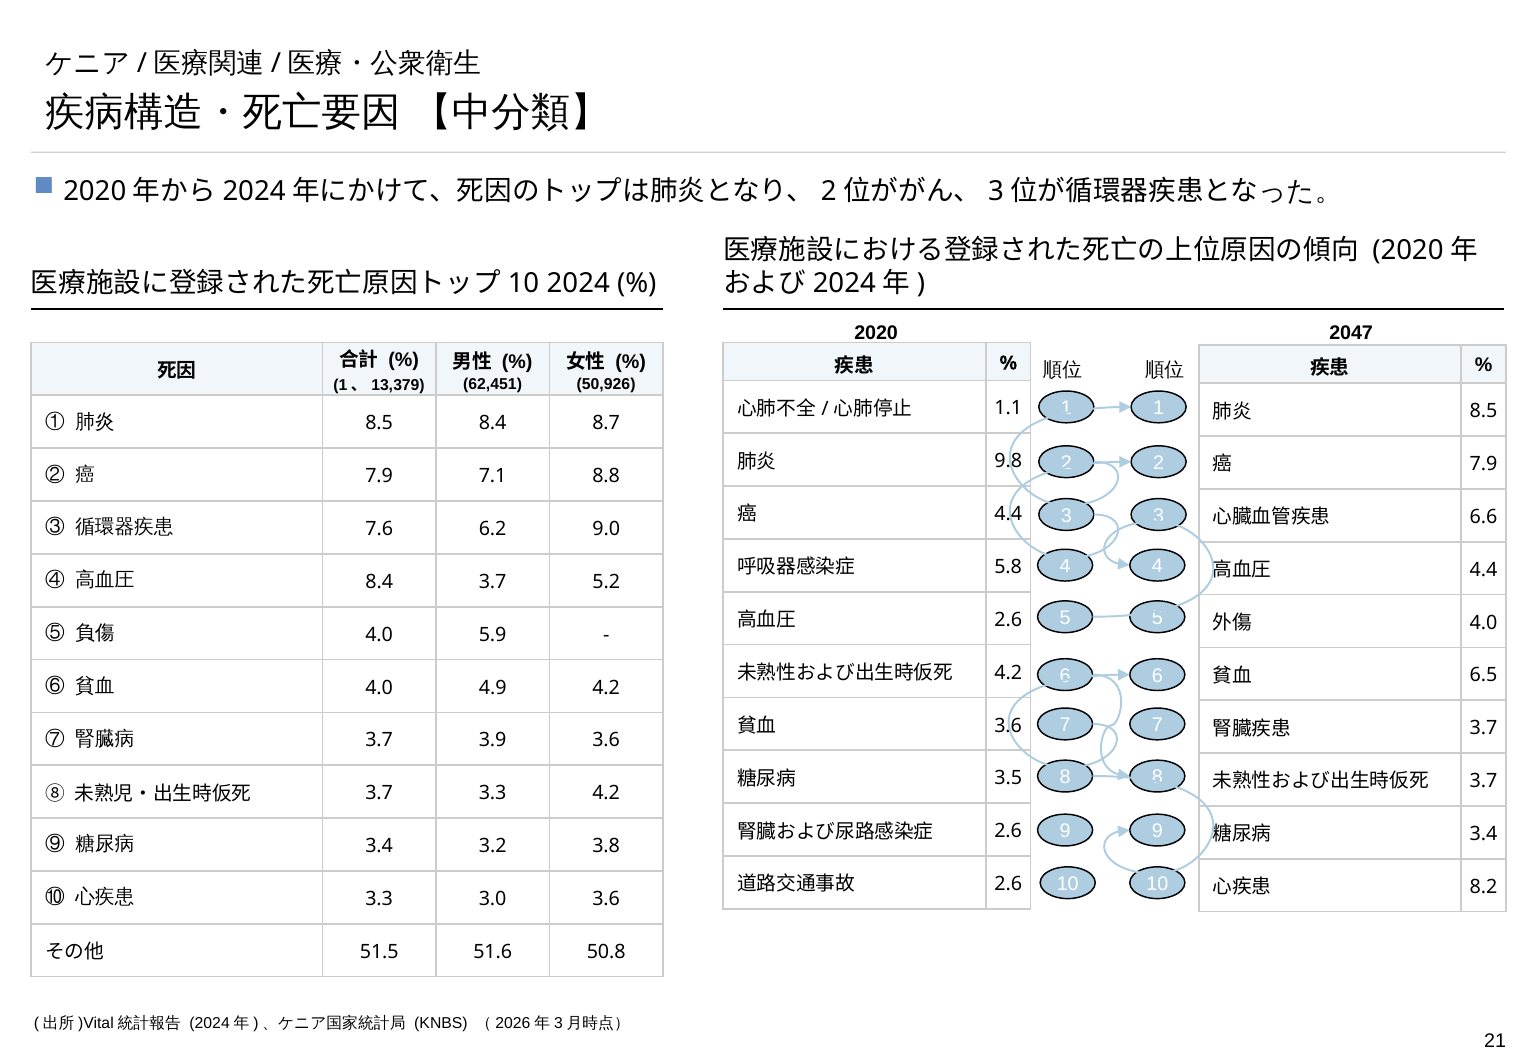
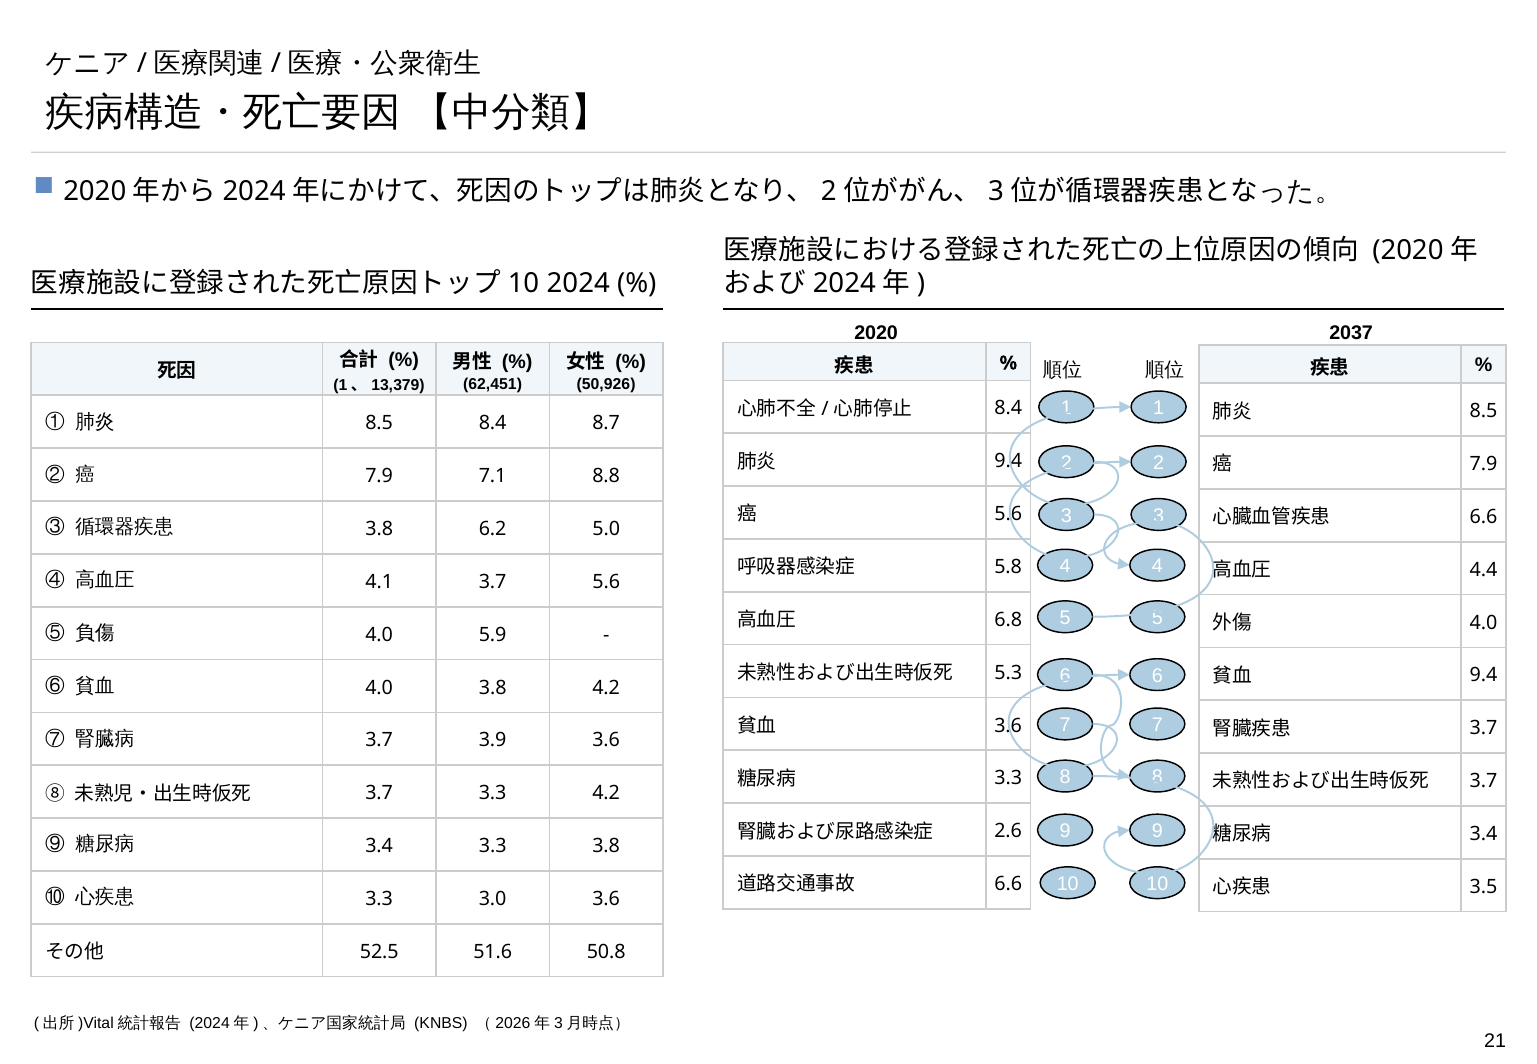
2047: 2047 -> 2037 (1351, 333)
1.1: 1.1 -> 8.4 (1008, 409)
9.8: 9.8 -> 9.4 (1008, 461)
4.4: 4.4 -> 5.6 (1008, 514)
7.6: 7.6 -> 3.8 (379, 529)
9.0: 9.0 -> 5.0 (606, 529)
8.4: 8.4 -> 4.1 (379, 582)
3.7 5.2: 5.2 -> 5.6 (606, 582)
2.6: 2.6 -> 6.8 (1008, 620)
4.2: 4.2 -> 5.3 (1008, 673)
6.5: 6.5 -> 9.4 (1484, 675)
4.0 4.9: 4.9 -> 3.8 (493, 688)
3.5: 3.5 -> 3.3 (1008, 778)
3.4 3.2: 3.2 -> 3.3 (493, 846)
2.6: 2.6 -> 6.6 (1008, 884)
8.2: 8.2 -> 3.5 (1484, 887)
51.5: 51.5 -> 52.5 (379, 952)
